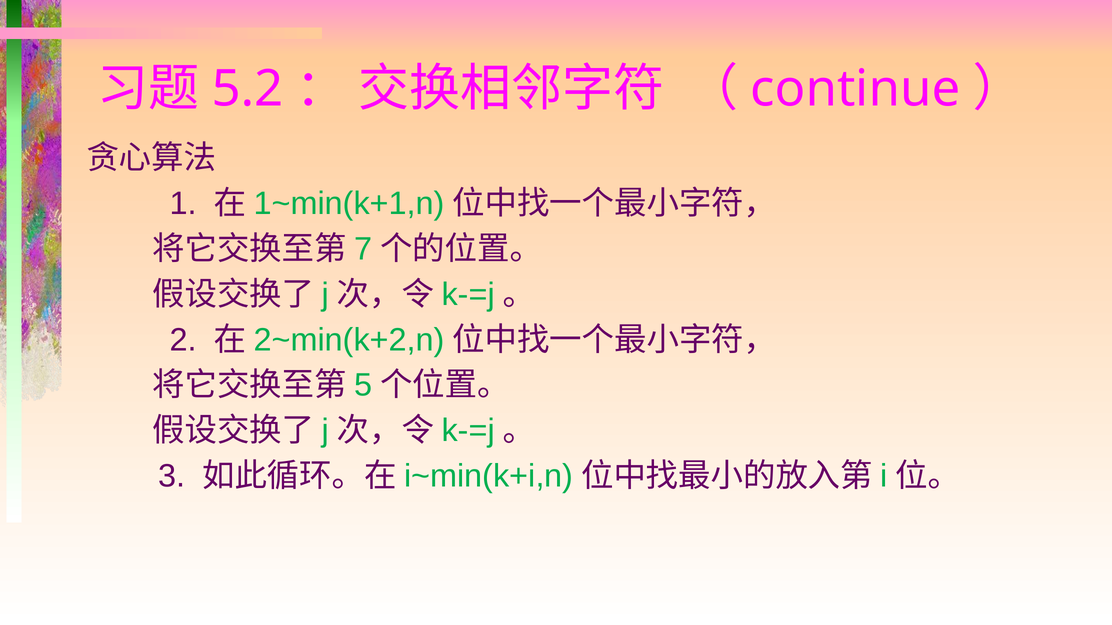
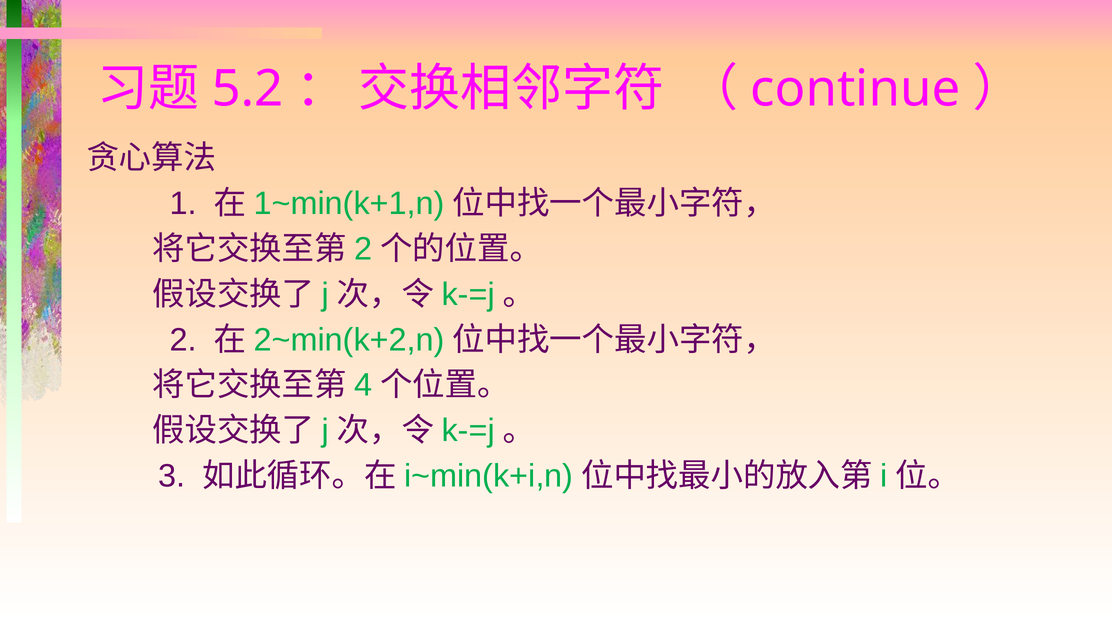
7: 7 -> 2 (363, 249)
5: 5 -> 4 (363, 386)
